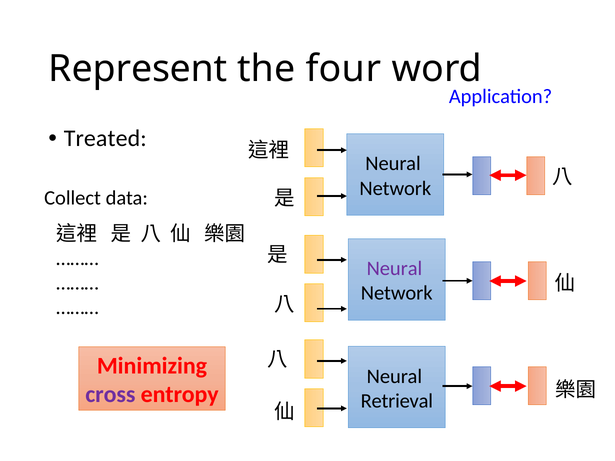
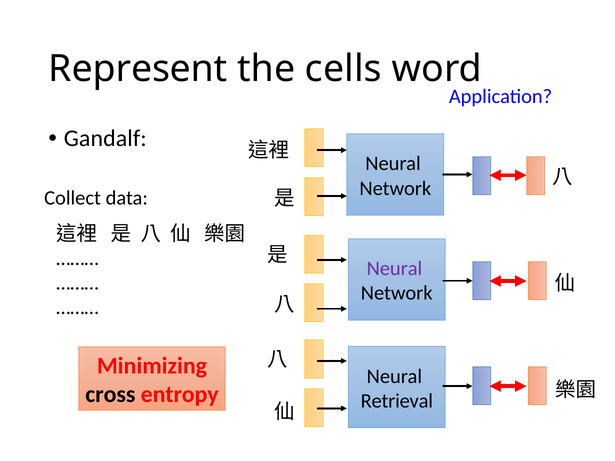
four: four -> cells (343, 69)
Treated: Treated -> Gandalf (105, 139)
cross colour: purple -> black (110, 395)
